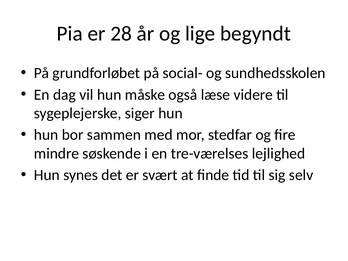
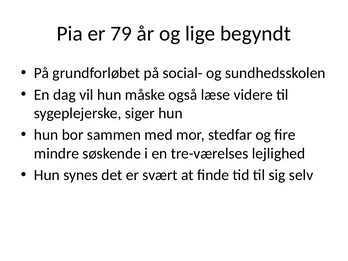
28: 28 -> 79 (121, 34)
